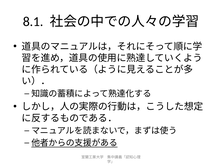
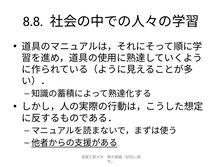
8.1: 8.1 -> 8.8 (33, 21)
